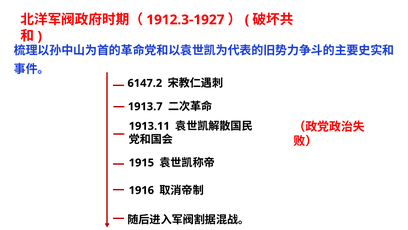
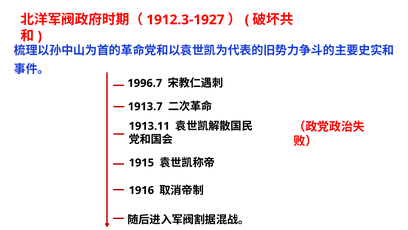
6147.2: 6147.2 -> 1996.7 (145, 83)
